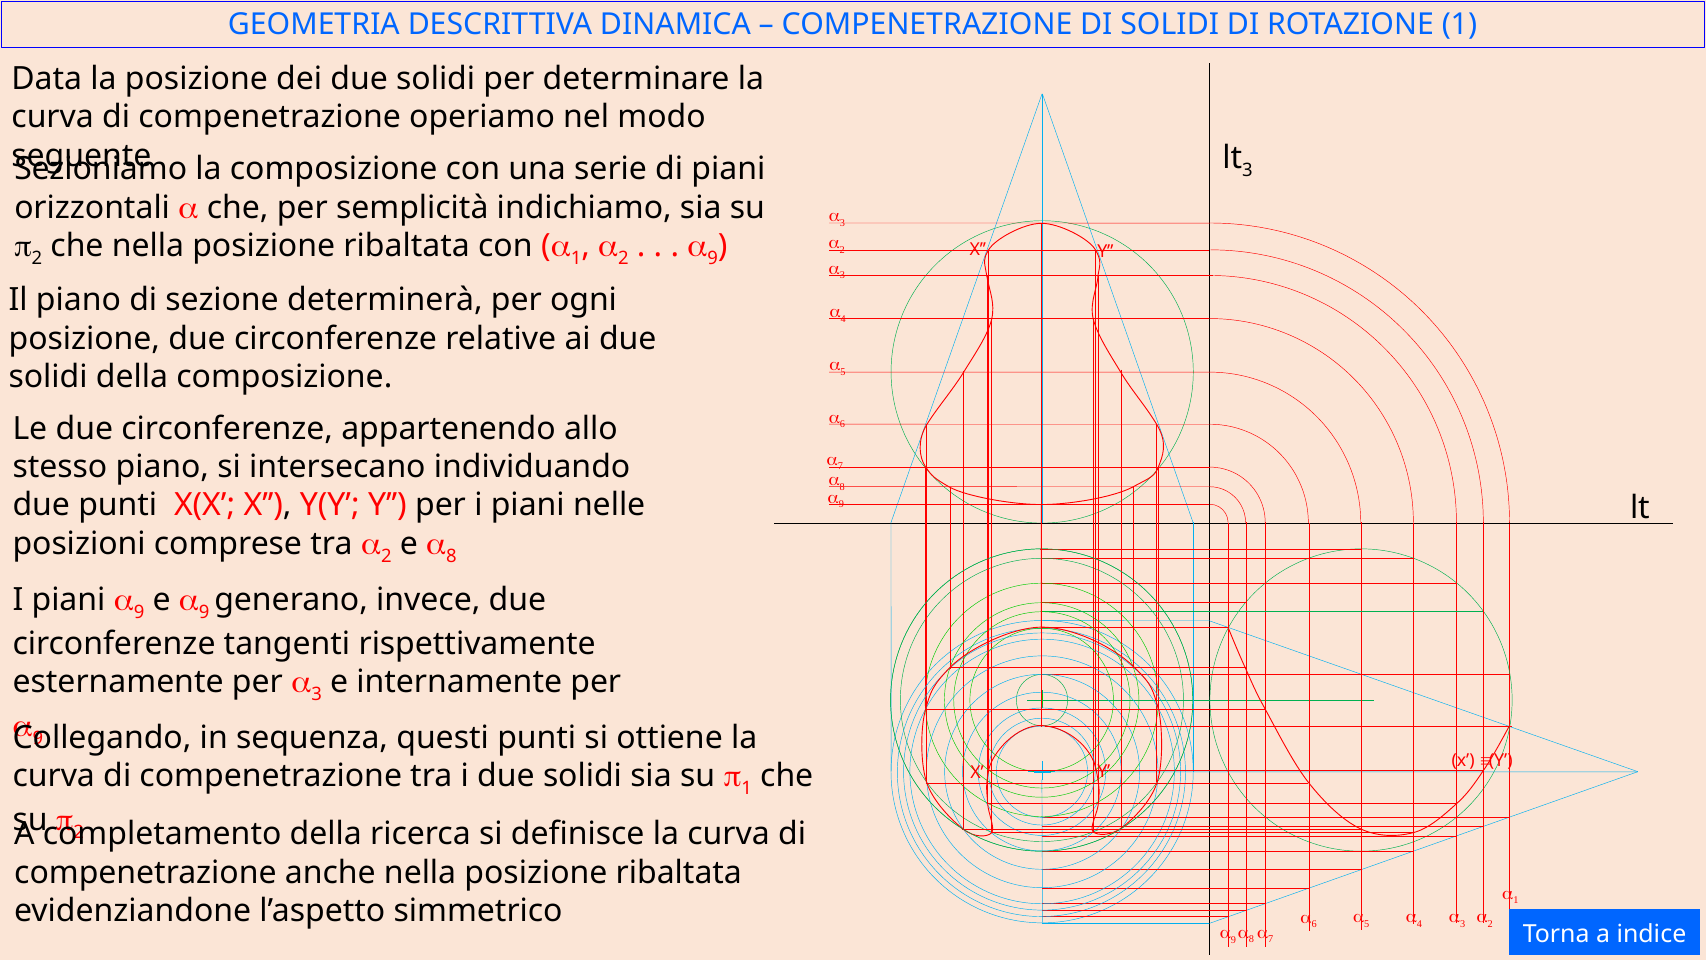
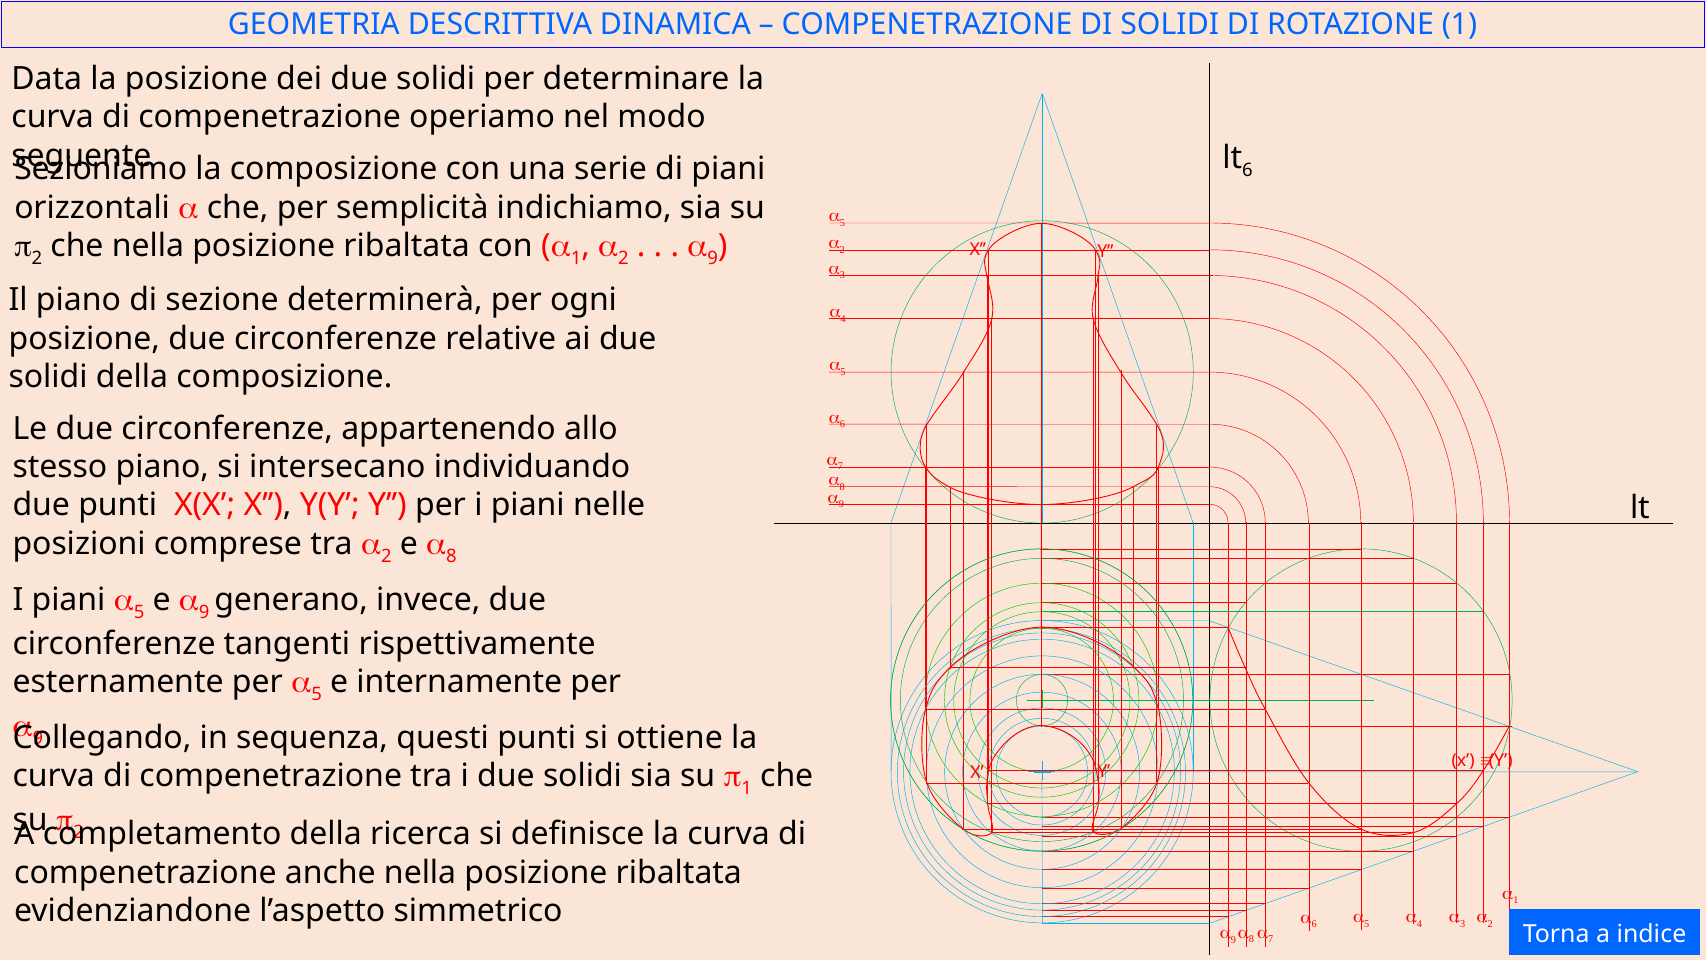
lt 3: 3 -> 6 (1247, 170)
3: 3 -> 5 (842, 223)
piani a 9: 9 -> 5 (139, 613)
per a 3: 3 -> 5 (317, 695)
